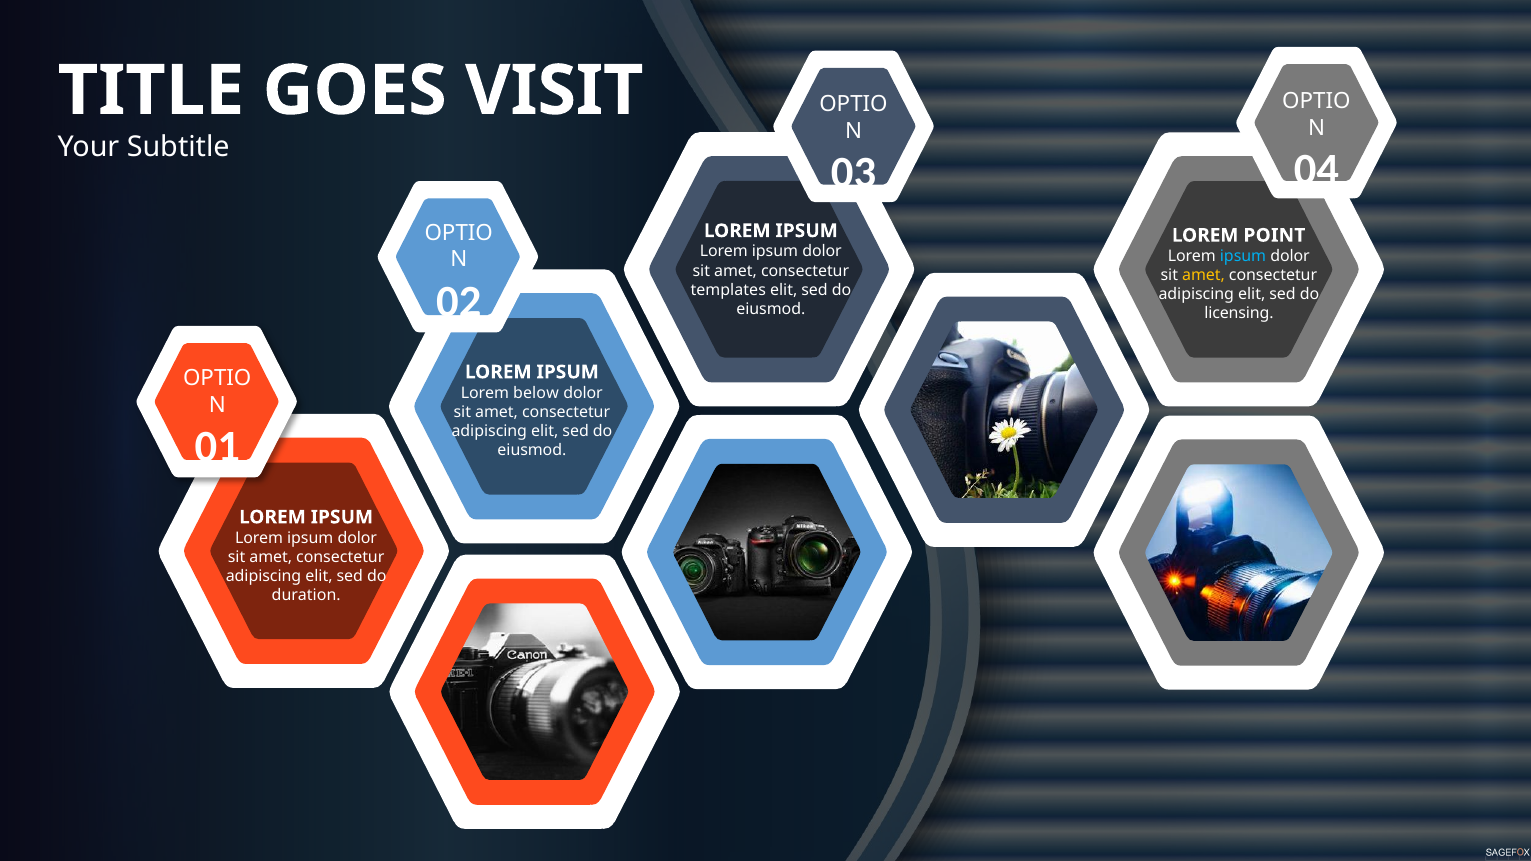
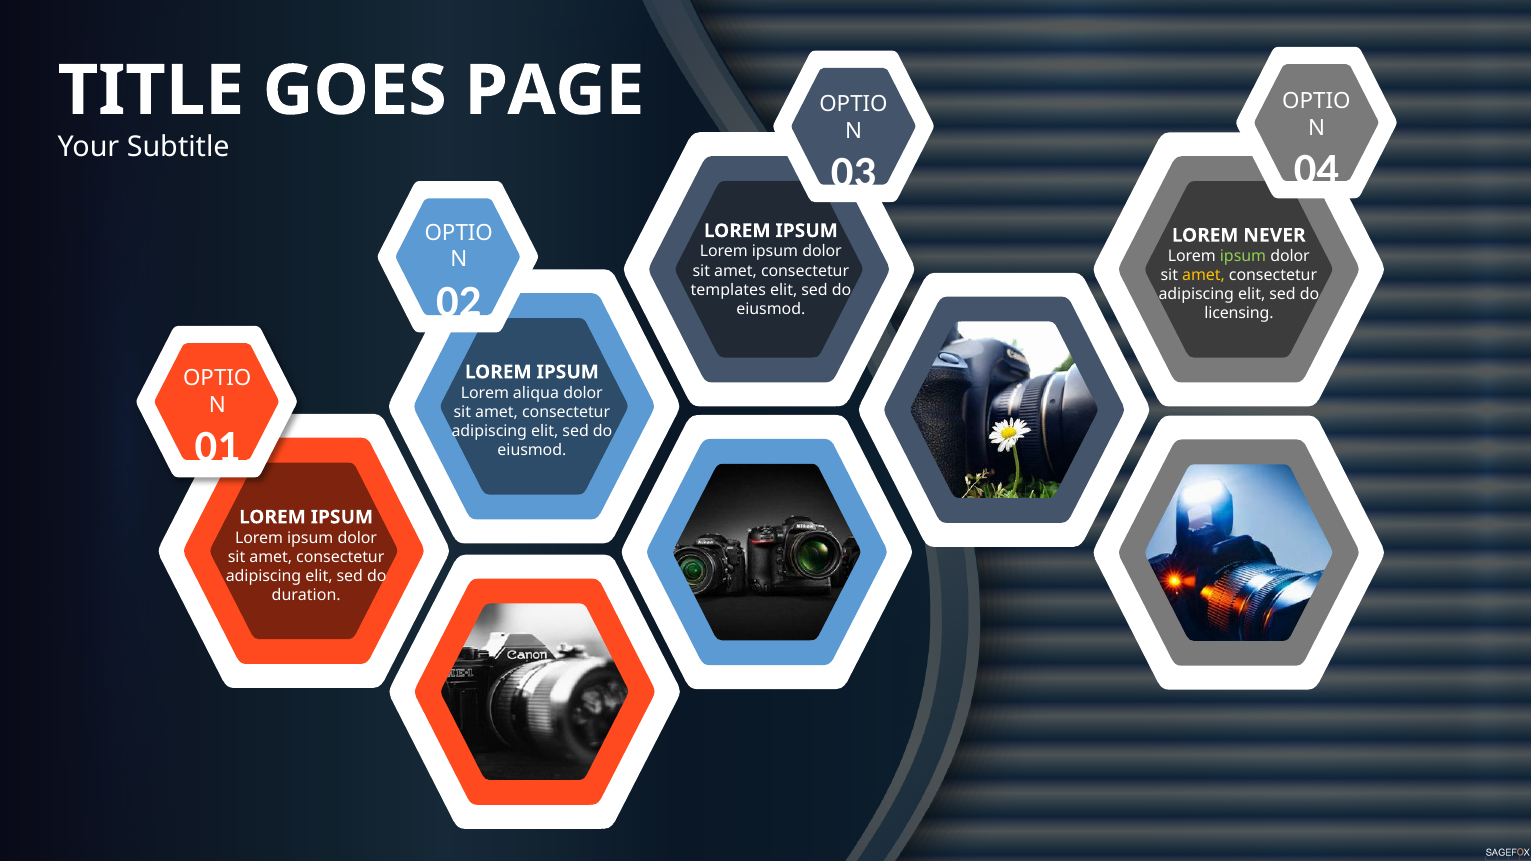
VISIT: VISIT -> PAGE (554, 91)
POINT: POINT -> NEVER (1275, 235)
ipsum colour: light blue -> light green (1243, 256)
below: below -> aliqua (536, 393)
